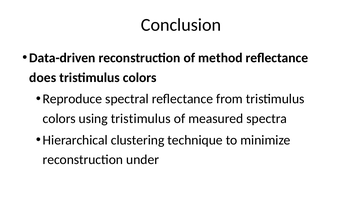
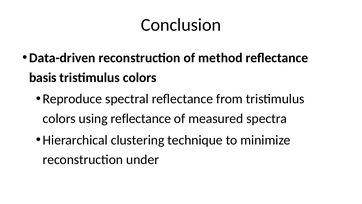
does: does -> basis (43, 77)
using tristimulus: tristimulus -> reflectance (141, 118)
